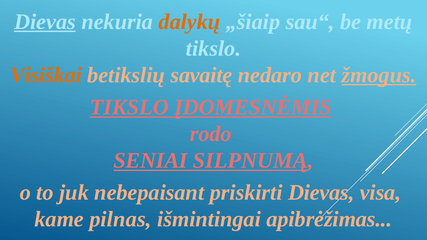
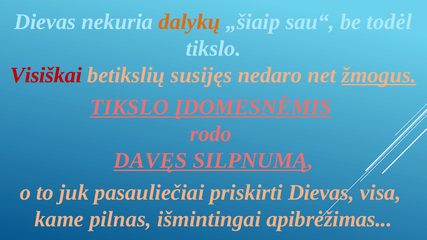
Dievas underline: present -> none (45, 22)
metų: metų -> todėl (389, 22)
Visiškai colour: orange -> red (46, 75)
savaitę: savaitę -> susijęs (201, 75)
SENIAI: SENIAI -> DAVĘS (150, 161)
nebepaisant: nebepaisant -> pasauliečiai (149, 193)
